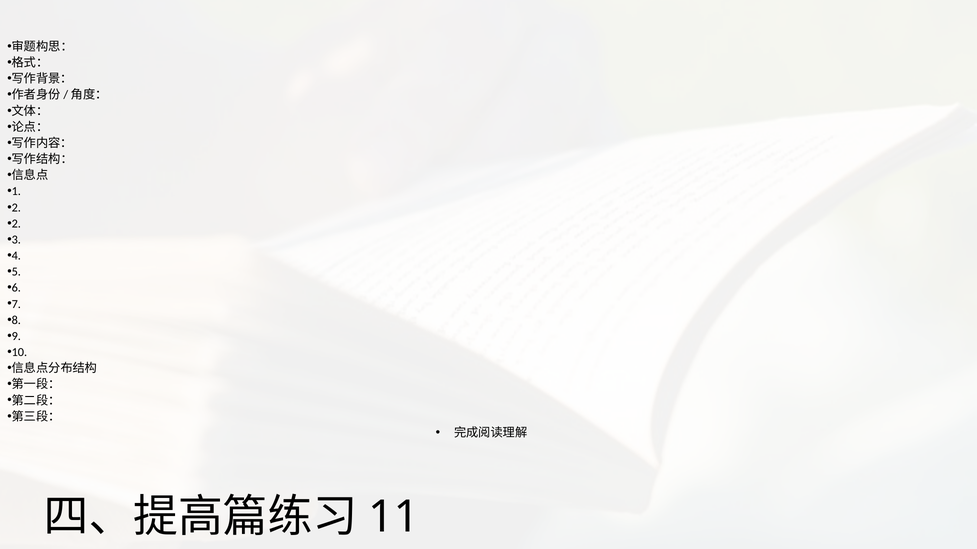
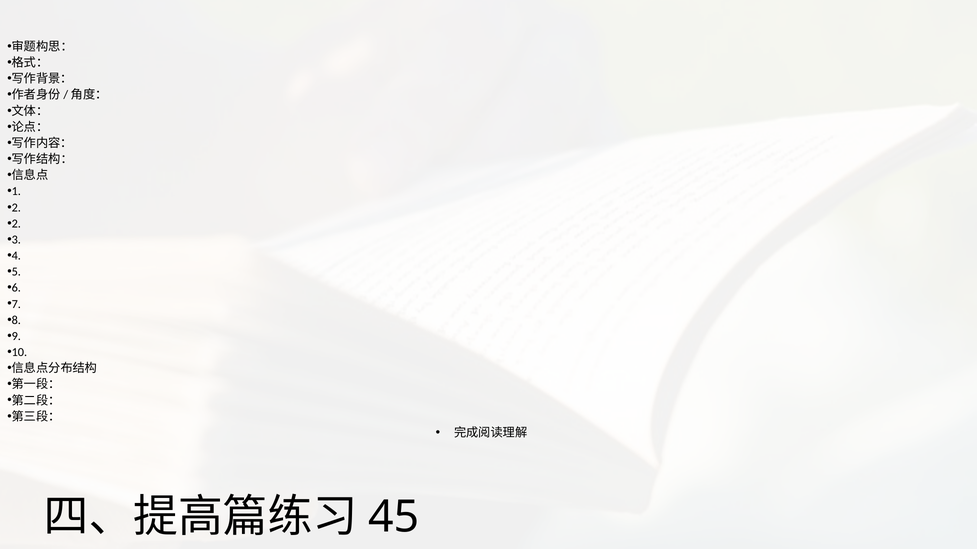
11: 11 -> 45 (394, 518)
